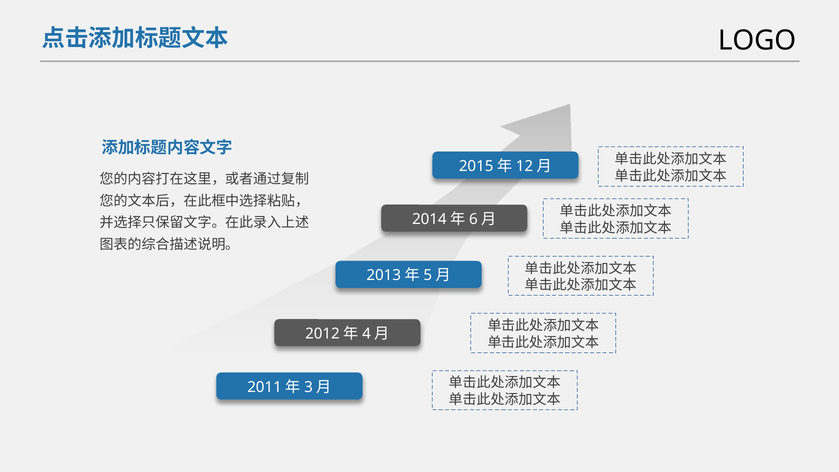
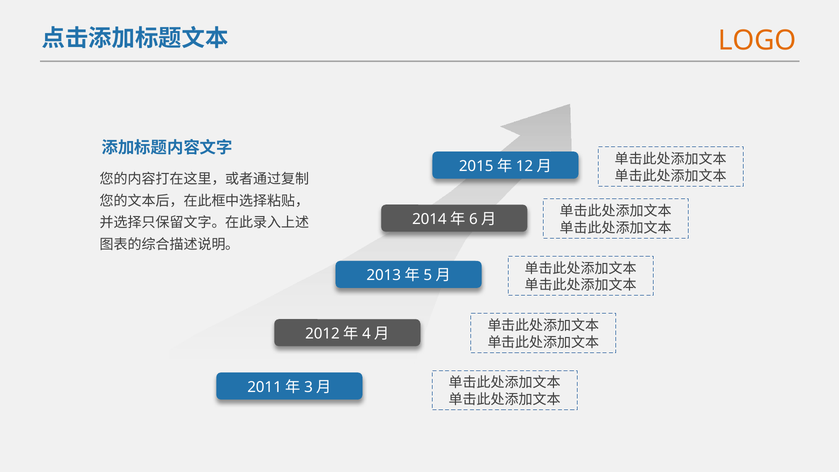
LOGO colour: black -> orange (757, 41)
